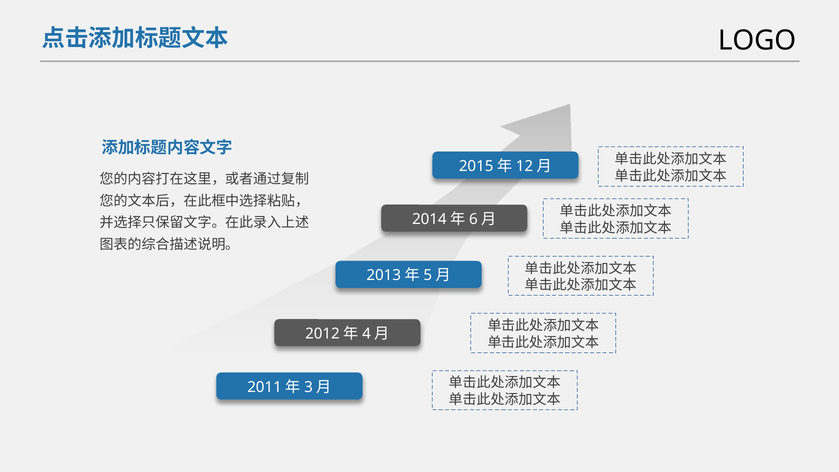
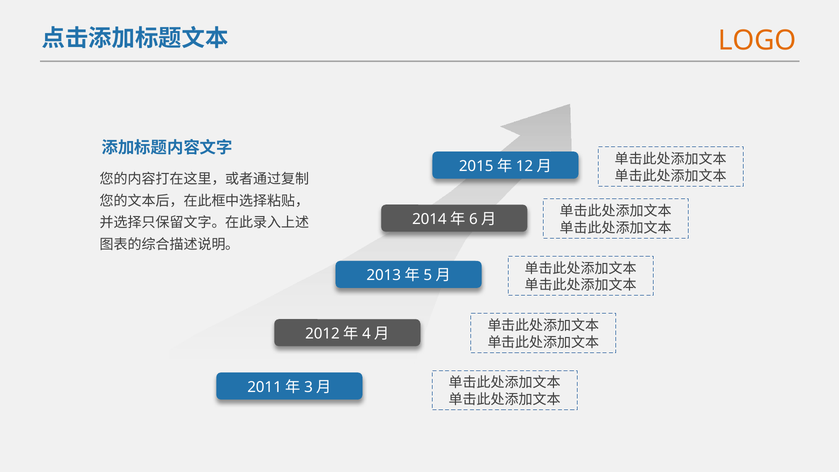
LOGO colour: black -> orange (757, 41)
